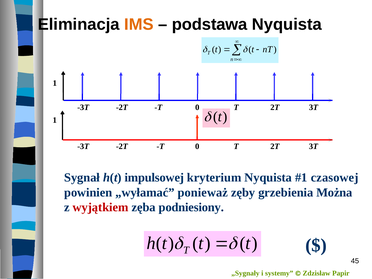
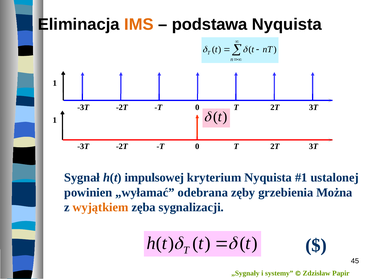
czasowej: czasowej -> ustalonej (335, 178)
ponieważ: ponieważ -> odebrana (203, 192)
wyjątkiem colour: red -> orange (101, 207)
podniesiony: podniesiony -> sygnalizacji (191, 207)
